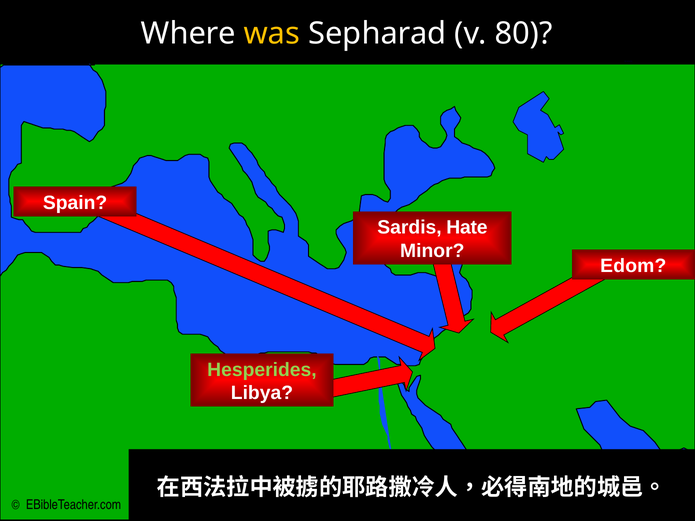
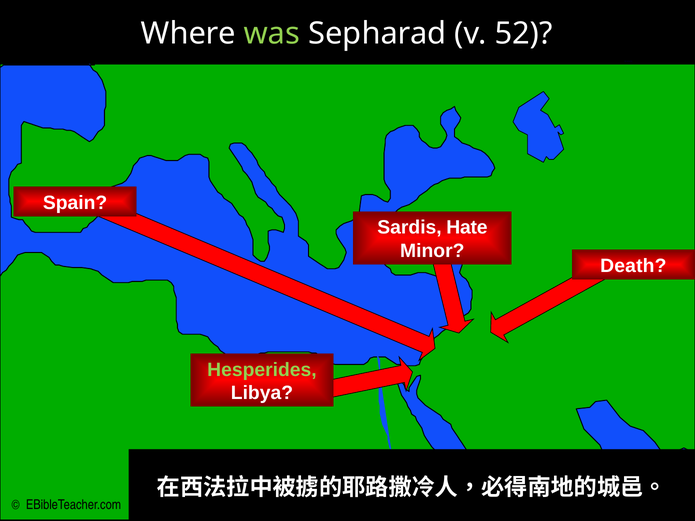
was colour: yellow -> light green (272, 33)
80: 80 -> 52 (524, 33)
Edom: Edom -> Death (633, 266)
